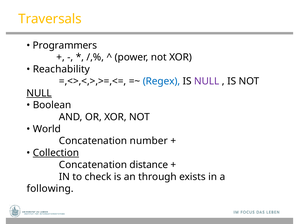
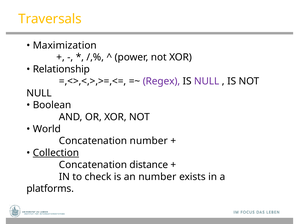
Programmers: Programmers -> Maximization (65, 45)
Reachability: Reachability -> Relationship (61, 69)
Regex colour: blue -> purple (161, 81)
NULL underline: present -> none (39, 93)
an through: through -> number (157, 177)
following: following -> platforms (50, 189)
